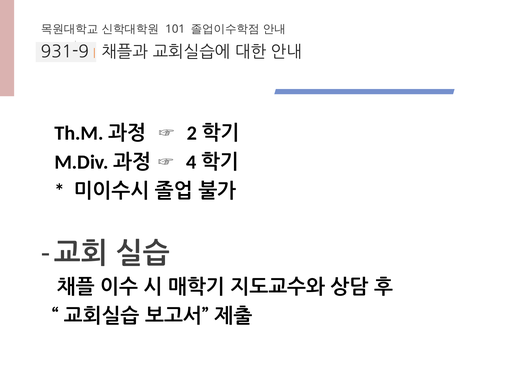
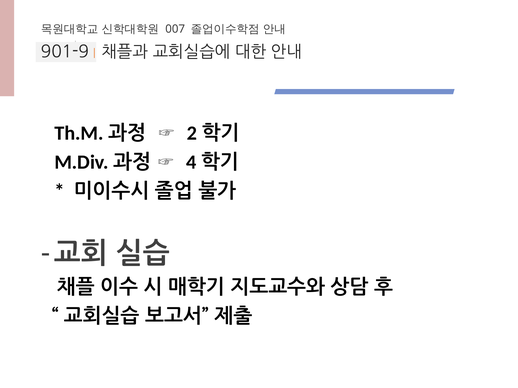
101: 101 -> 007 (175, 29)
931-9: 931-9 -> 901-9 (65, 52)
